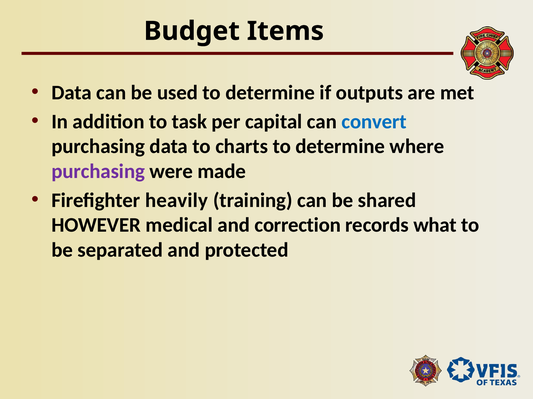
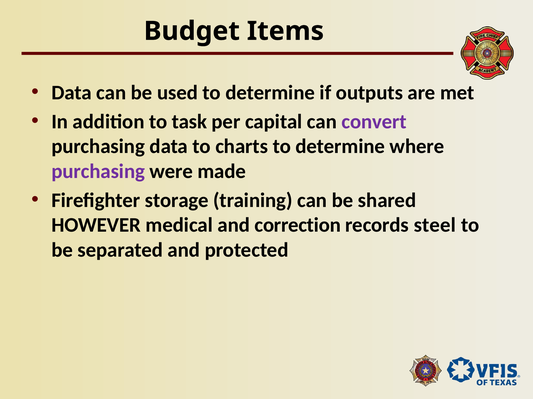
convert colour: blue -> purple (374, 122)
heavily: heavily -> storage (177, 201)
what: what -> steel (435, 225)
